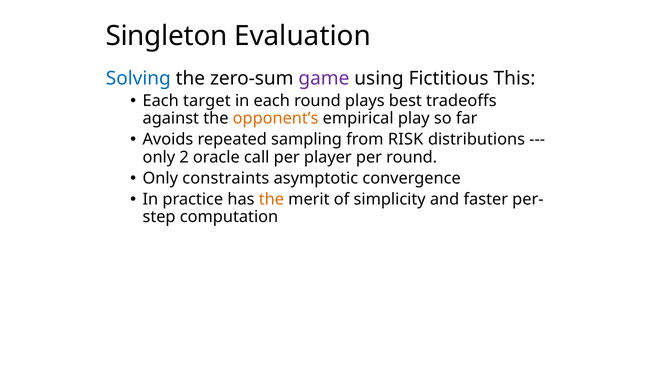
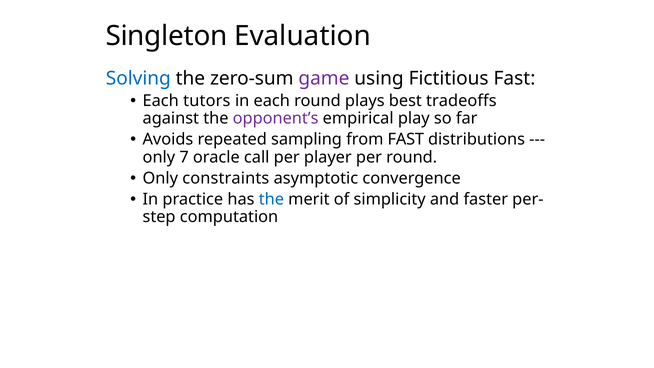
Fictitious This: This -> Fast (514, 78)
target: target -> tutors (207, 101)
opponent’s colour: orange -> purple (276, 118)
from RISK: RISK -> FAST (406, 140)
2: 2 -> 7 (184, 157)
the colour: orange -> blue (271, 199)
